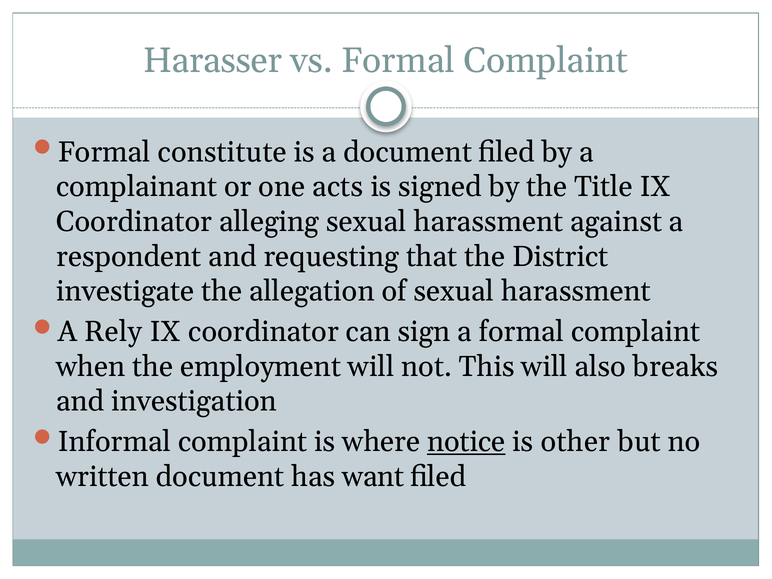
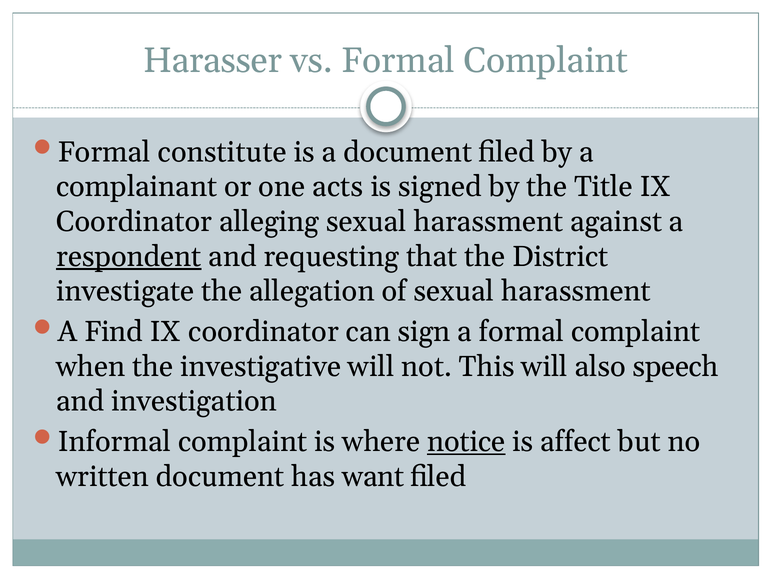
respondent underline: none -> present (129, 256)
Rely: Rely -> Find (113, 332)
employment: employment -> investigative (261, 367)
breaks: breaks -> speech (676, 367)
other: other -> affect (576, 442)
